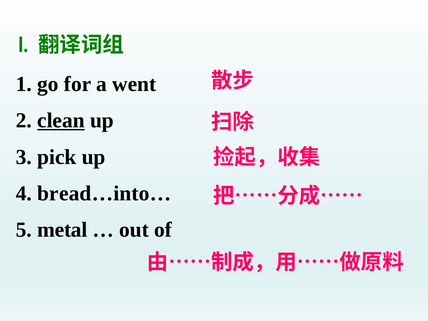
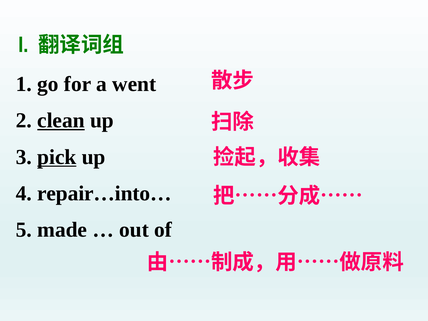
pick underline: none -> present (57, 157)
bread…into…: bread…into… -> repair…into… (104, 193)
metal: metal -> made (62, 230)
